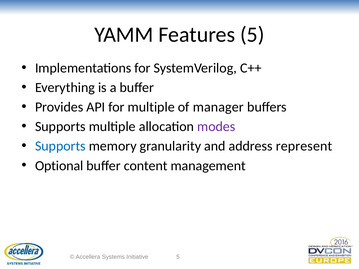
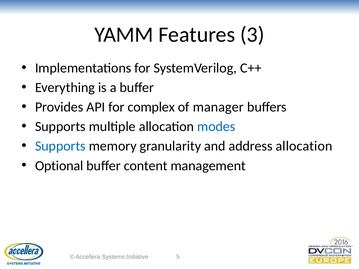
Features 5: 5 -> 3 (252, 35)
for multiple: multiple -> complex (151, 107)
modes colour: purple -> blue (216, 127)
address represent: represent -> allocation (304, 146)
